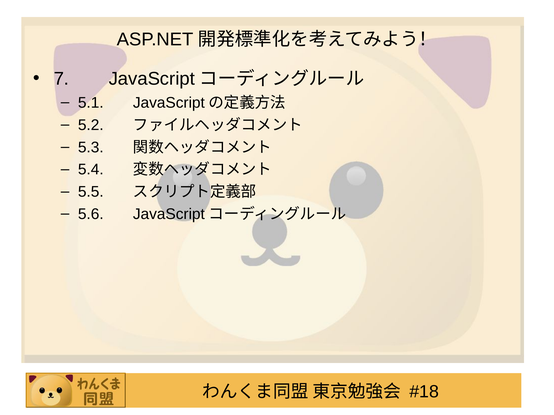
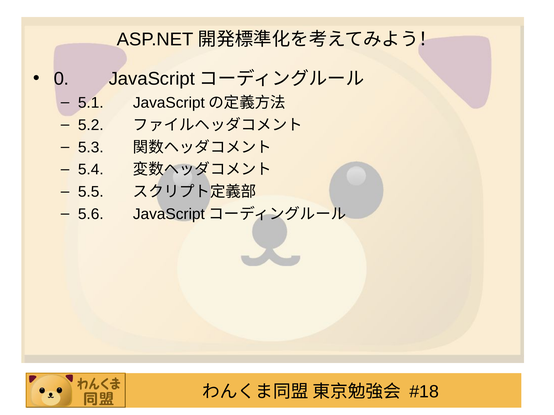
7: 7 -> 0 (61, 79)
